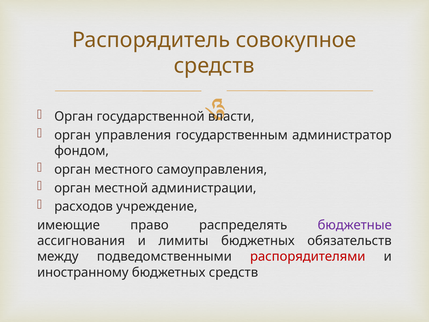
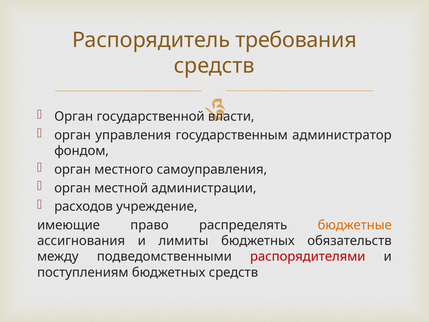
совокупное: совокупное -> требования (296, 40)
бюджетные colour: purple -> orange (355, 225)
иностранному: иностранному -> поступлениям (83, 272)
